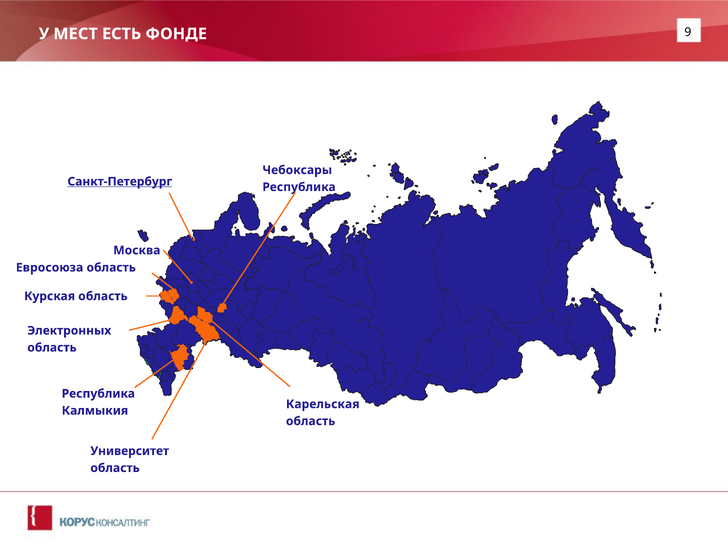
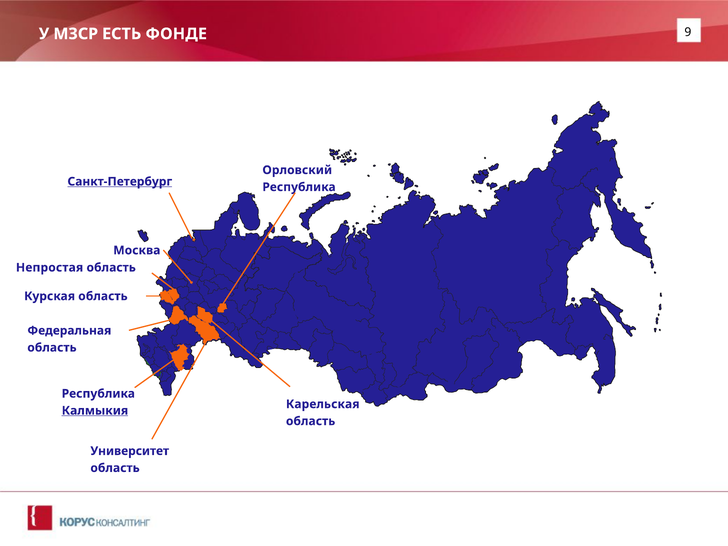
МЕСТ: МЕСТ -> МЗСР (76, 34)
Чебоксары: Чебоксары -> Орловский (297, 170)
Евросоюза: Евросоюза -> Непростая (50, 268)
Электронных: Электронных -> Федеральная (69, 331)
Калмыкия underline: none -> present (95, 411)
